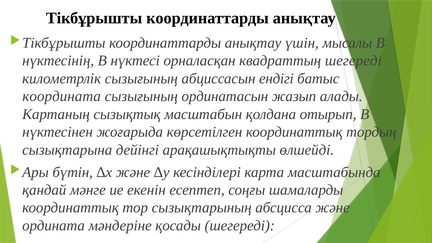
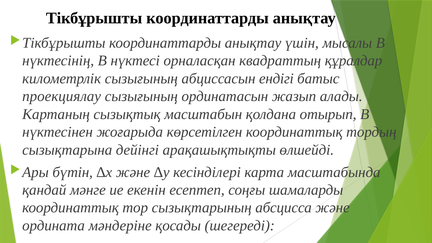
квадраттың шегереді: шегереді -> құралдар (353, 61)
координата: координата -> проекциялау (62, 96)
